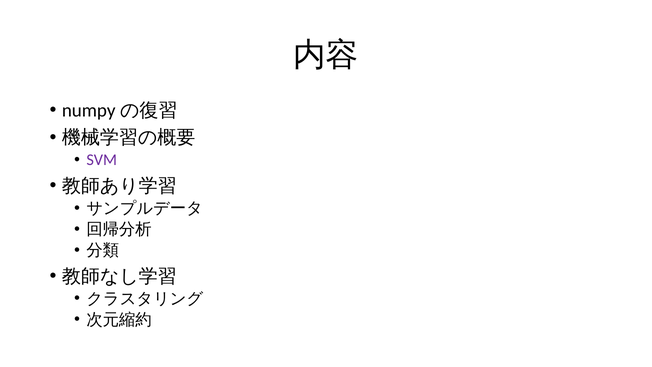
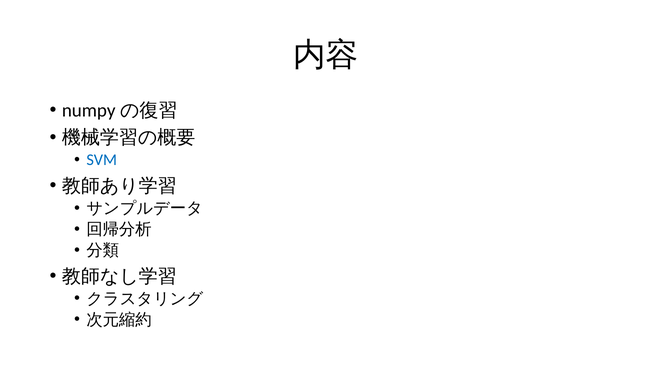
SVM colour: purple -> blue (102, 160)
